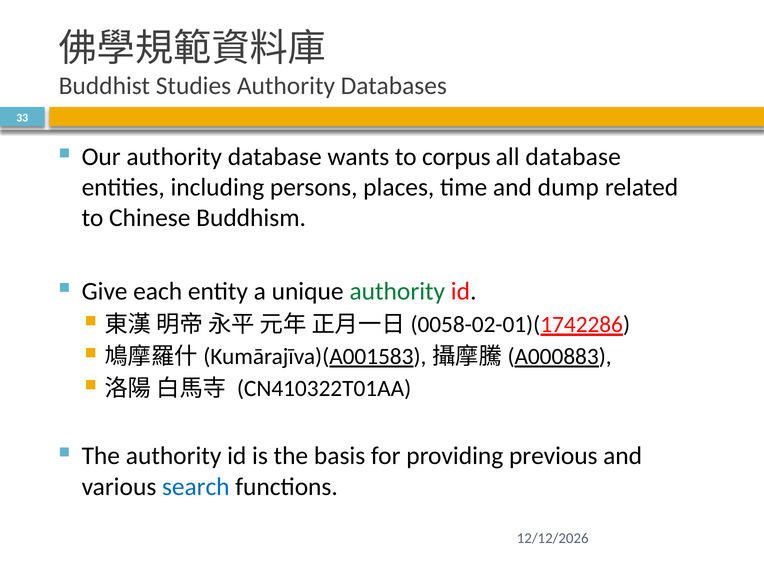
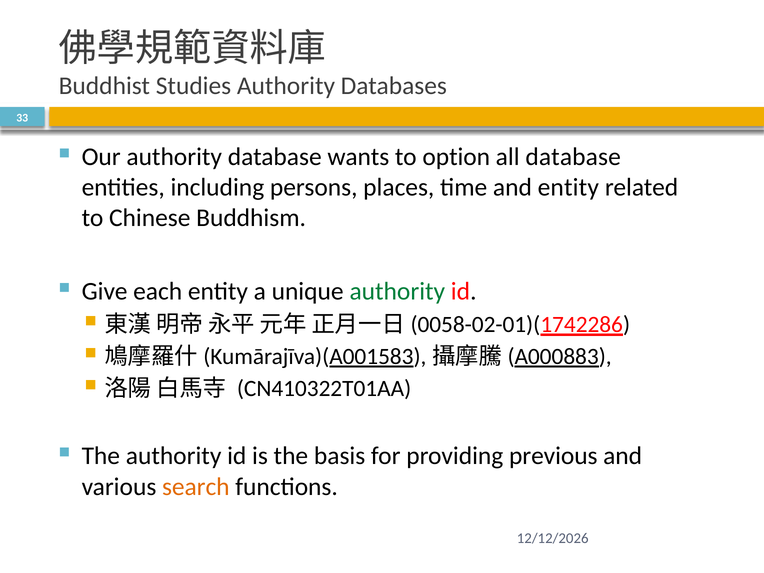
corpus: corpus -> option (456, 157)
and dump: dump -> entity (568, 188)
search colour: blue -> orange (196, 487)
